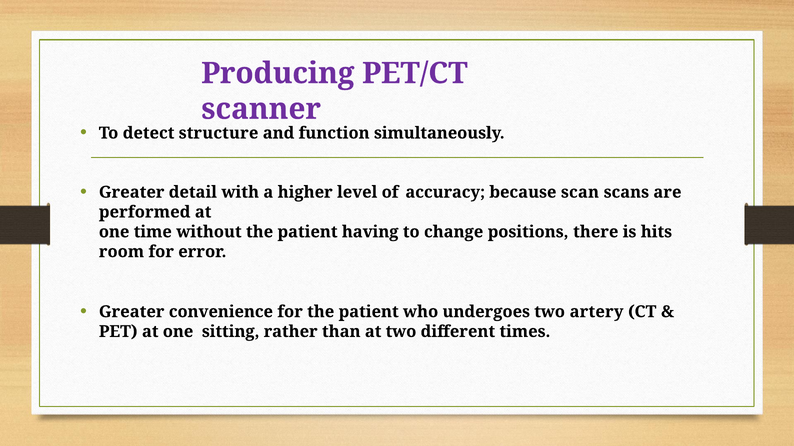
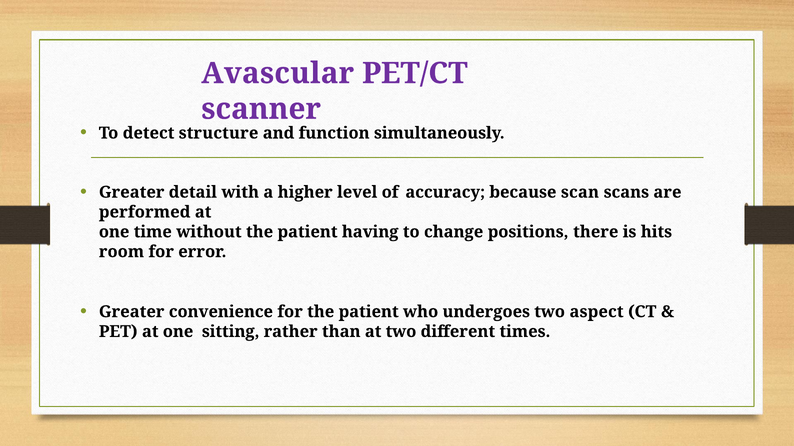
Producing: Producing -> Avascular (278, 73)
artery: artery -> aspect (597, 312)
